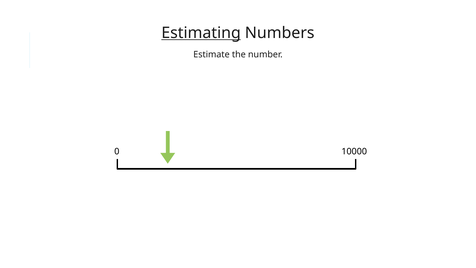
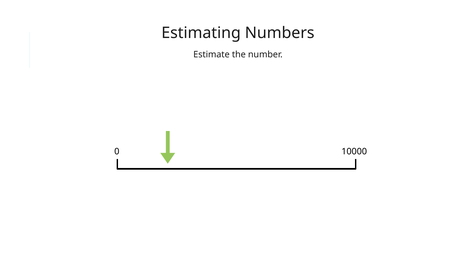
Estimating underline: present -> none (201, 33)
